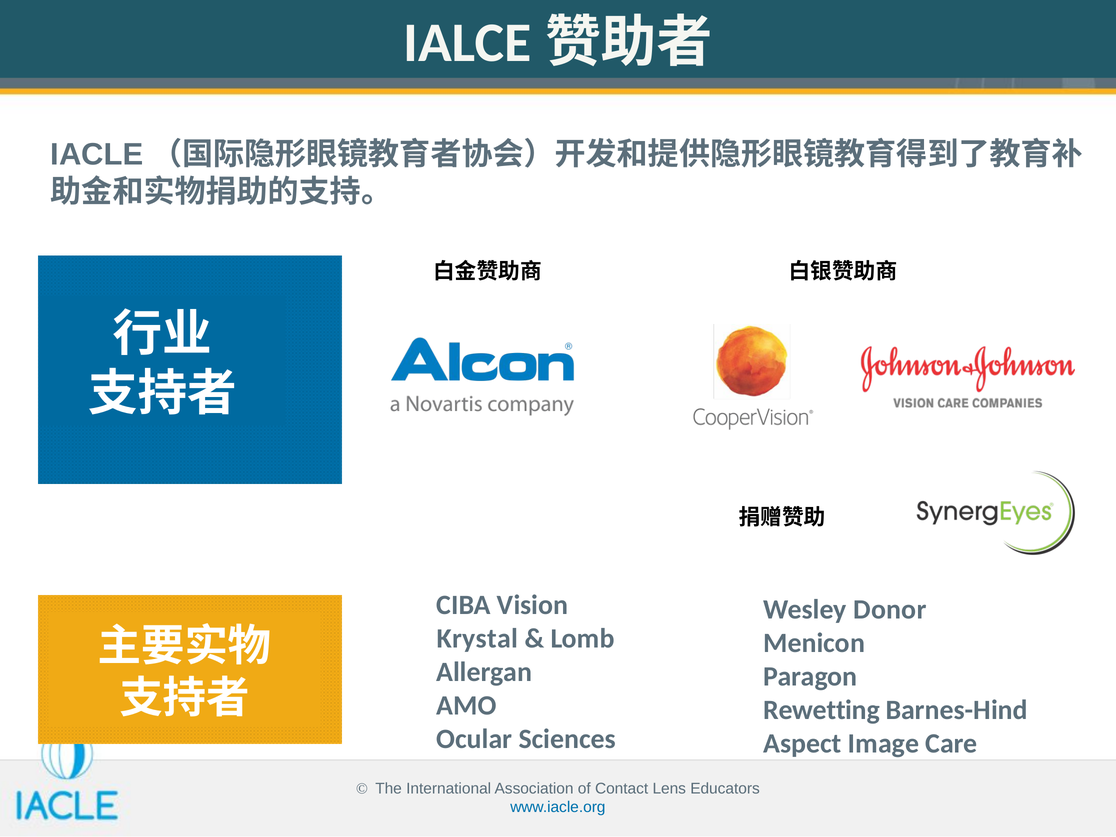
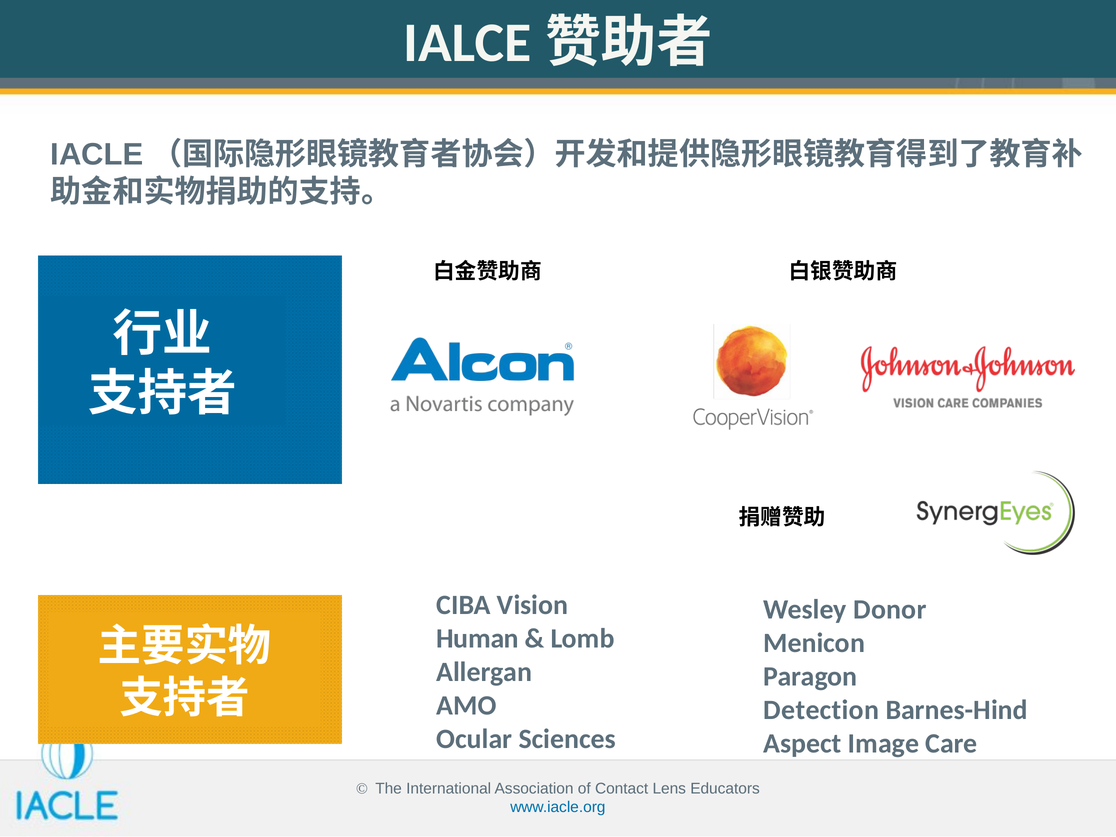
Krystal: Krystal -> Human (478, 639)
Rewetting: Rewetting -> Detection (821, 710)
